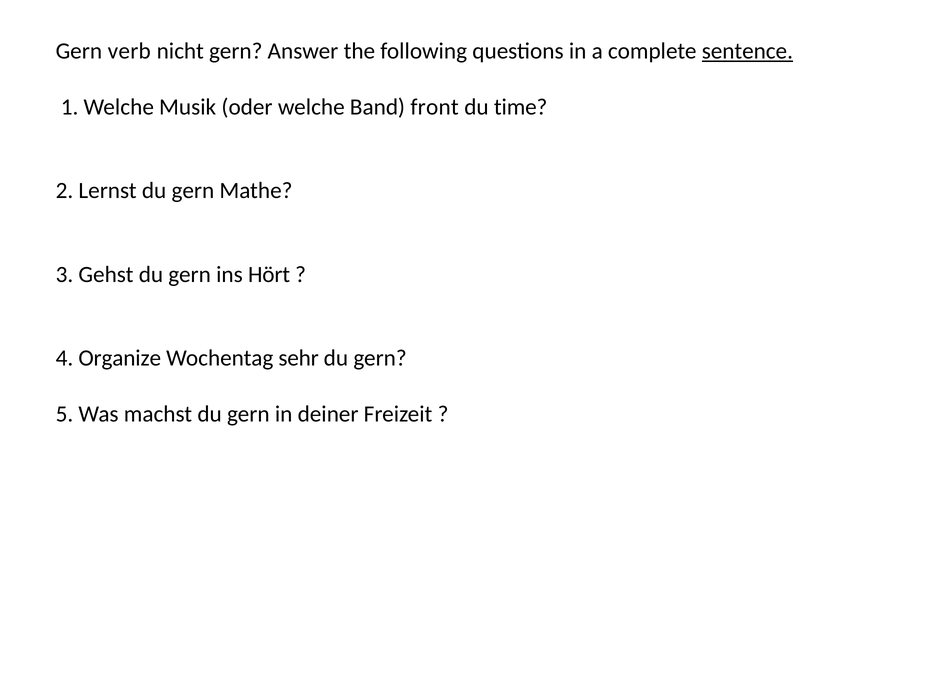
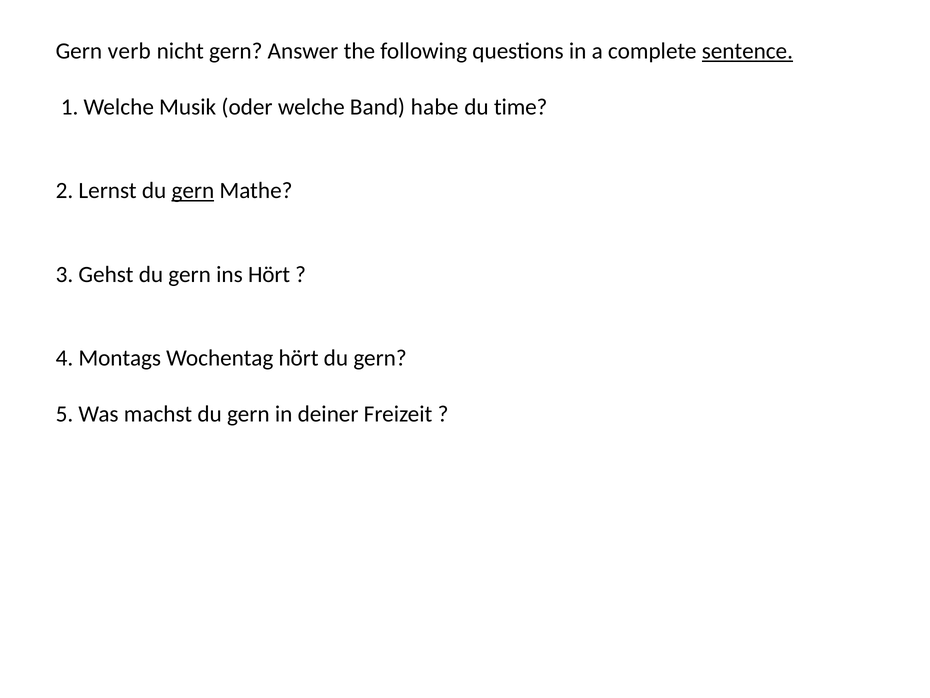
front: front -> habe (435, 107)
gern underline: none -> present (193, 191)
Organize: Organize -> Montags (120, 358)
Wochentag sehr: sehr -> hört (299, 358)
